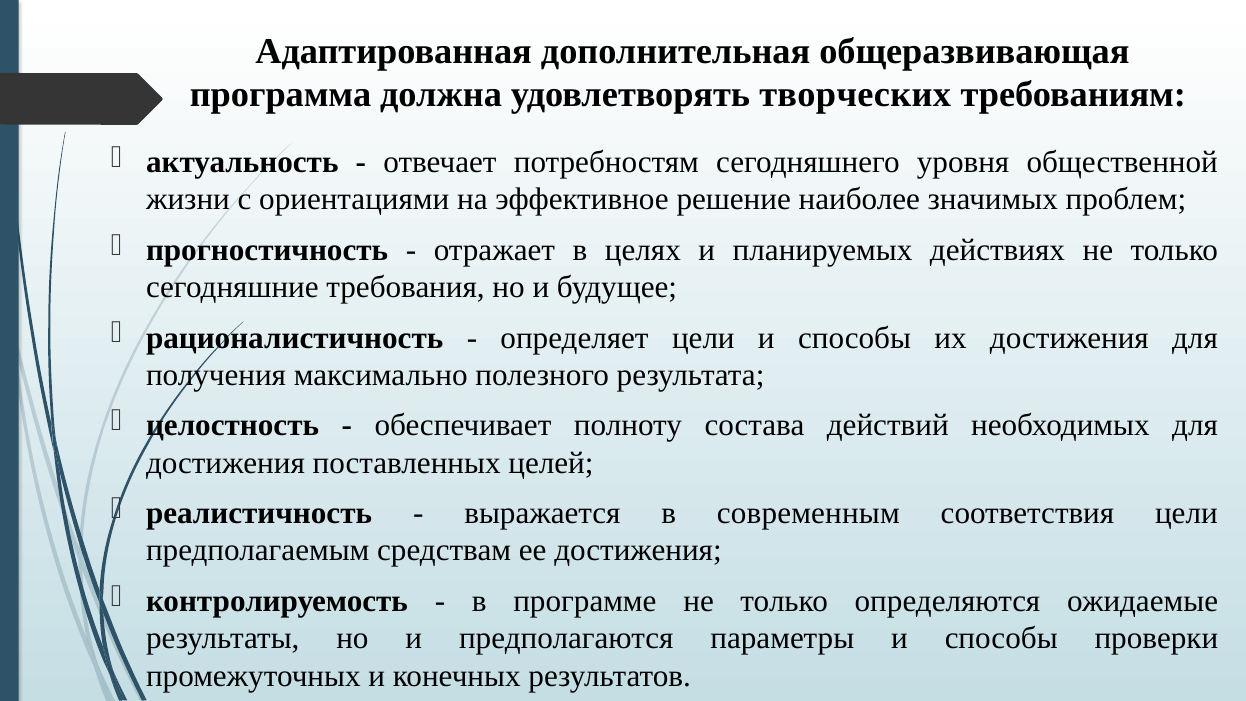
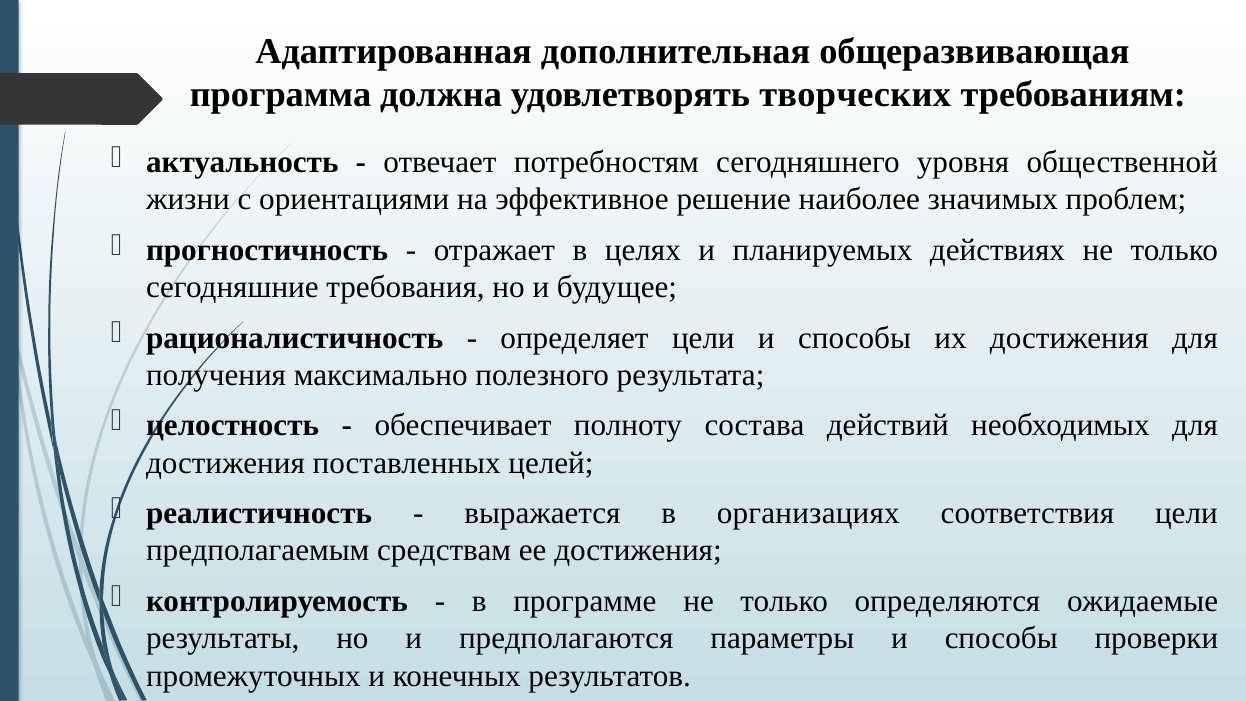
современным: современным -> организациях (808, 513)
